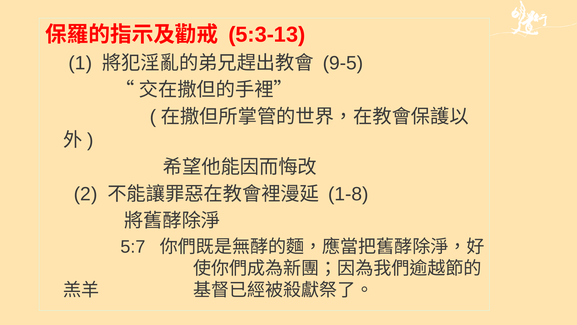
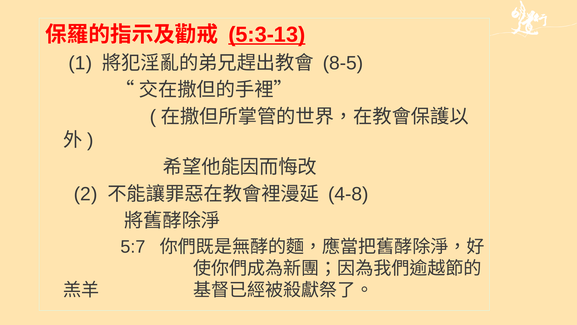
5:3-13 underline: none -> present (267, 35)
9-5: 9-5 -> 8-5 (343, 63)
1-8: 1-8 -> 4-8 (348, 194)
